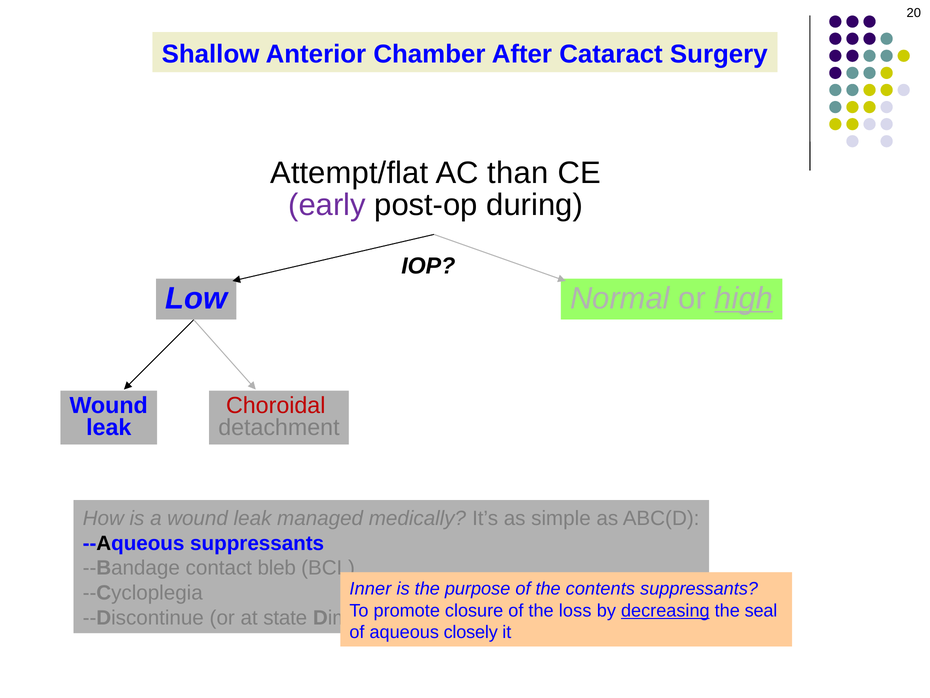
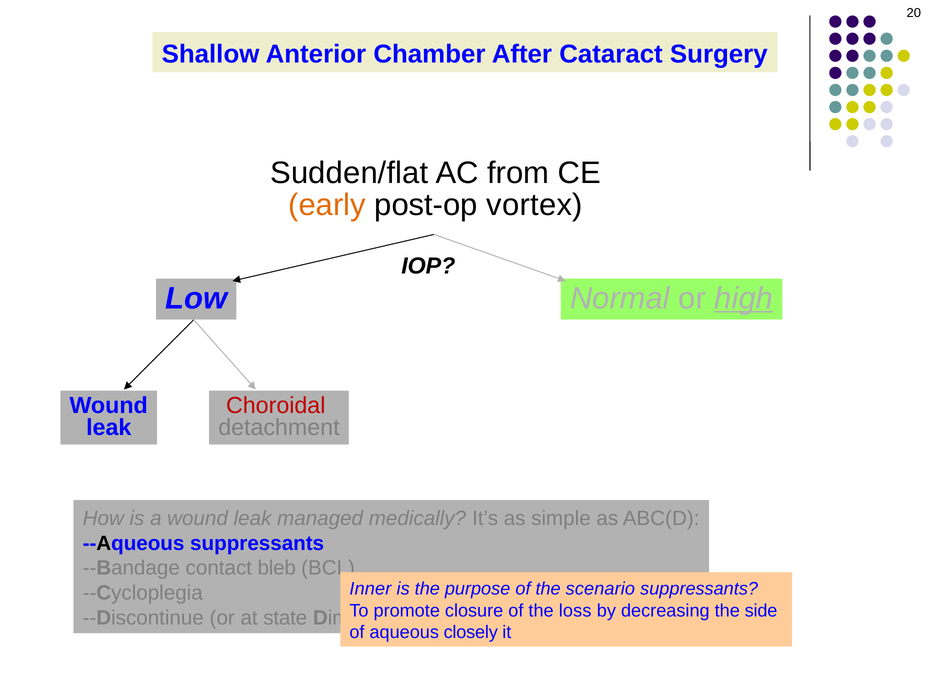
Attempt/flat: Attempt/flat -> Sudden/flat (349, 173)
than: than -> from (518, 173)
early colour: purple -> orange (327, 205)
during: during -> vortex (534, 205)
contents: contents -> scenario (600, 588)
decreasing underline: present -> none (665, 610)
seal: seal -> side (761, 610)
